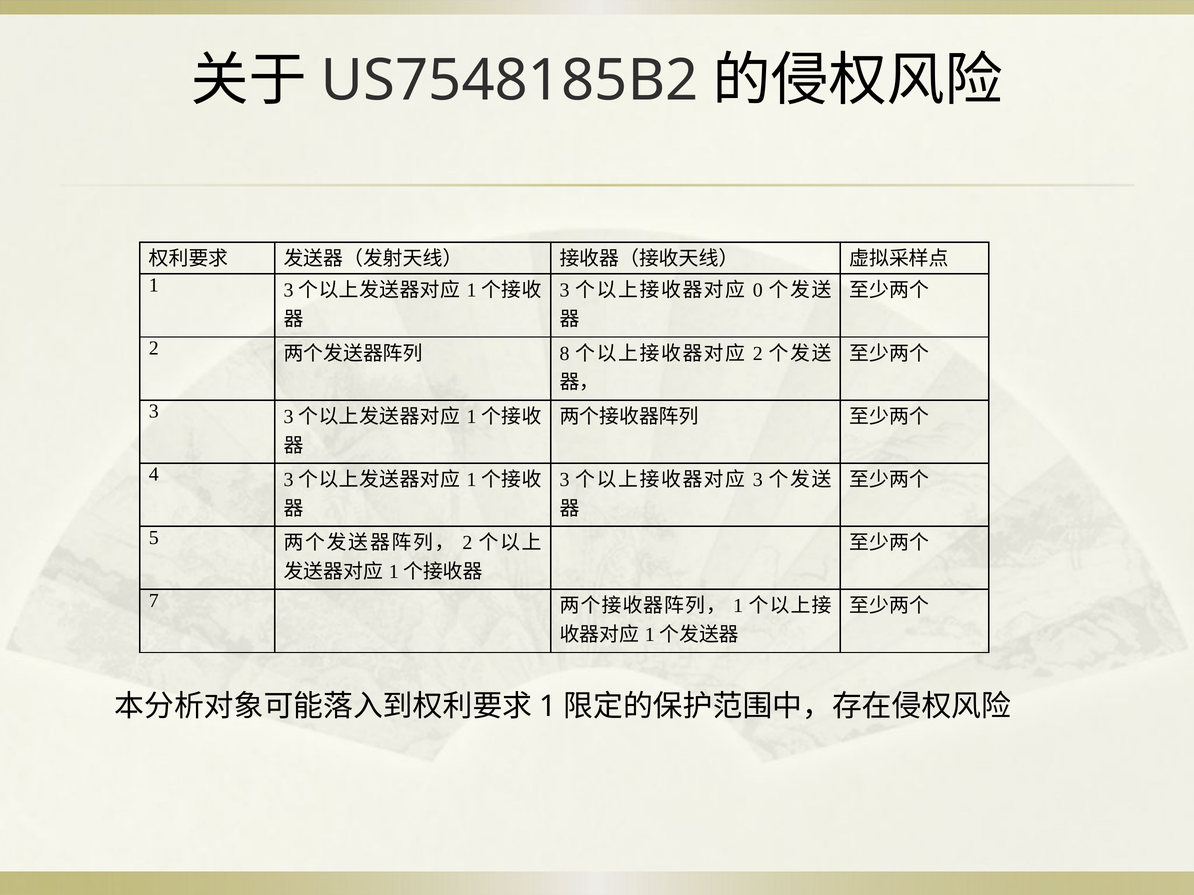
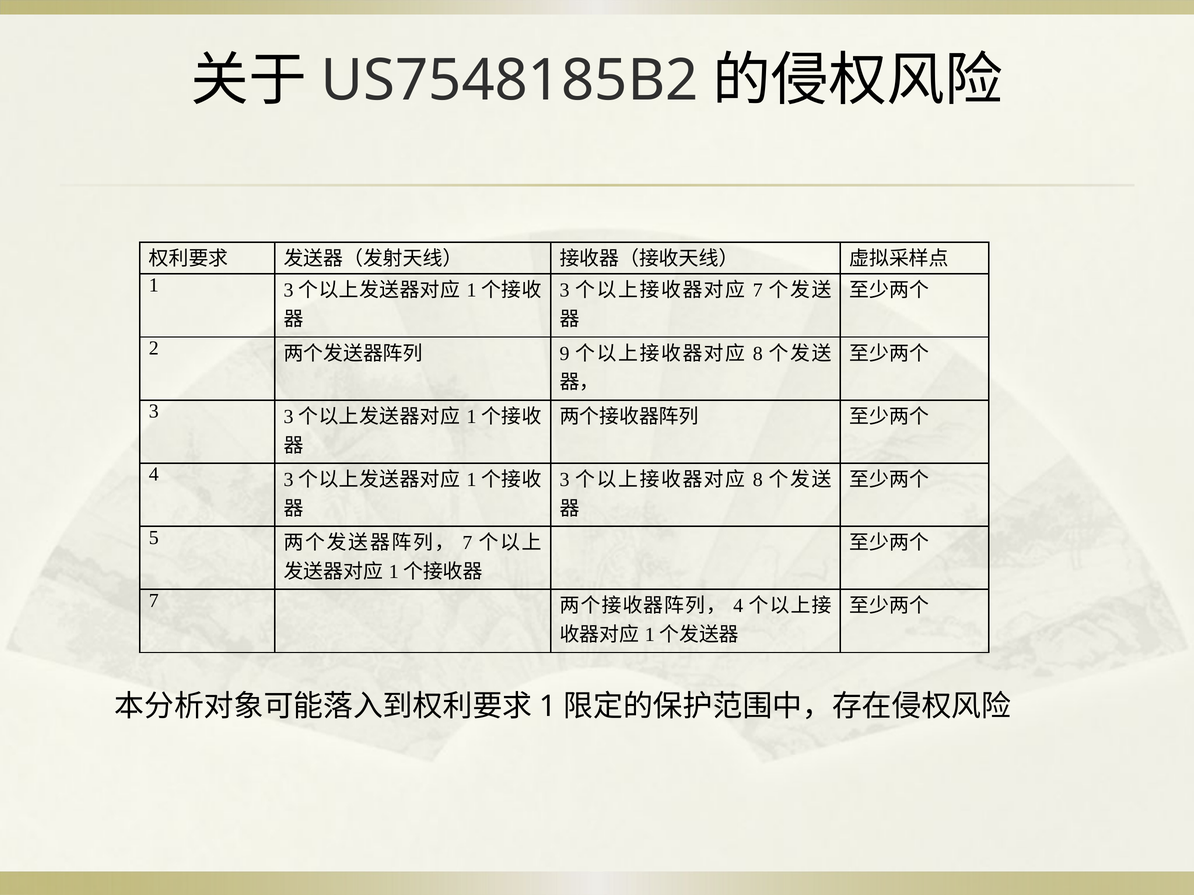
0: 0 -> 7 (758, 291)
8: 8 -> 9 (565, 354)
2: 2 -> 8 (758, 354)
3: 3 -> 8 (758, 480)
2: 2 -> 7 (467, 543)
1: 1 -> 4 (738, 606)
